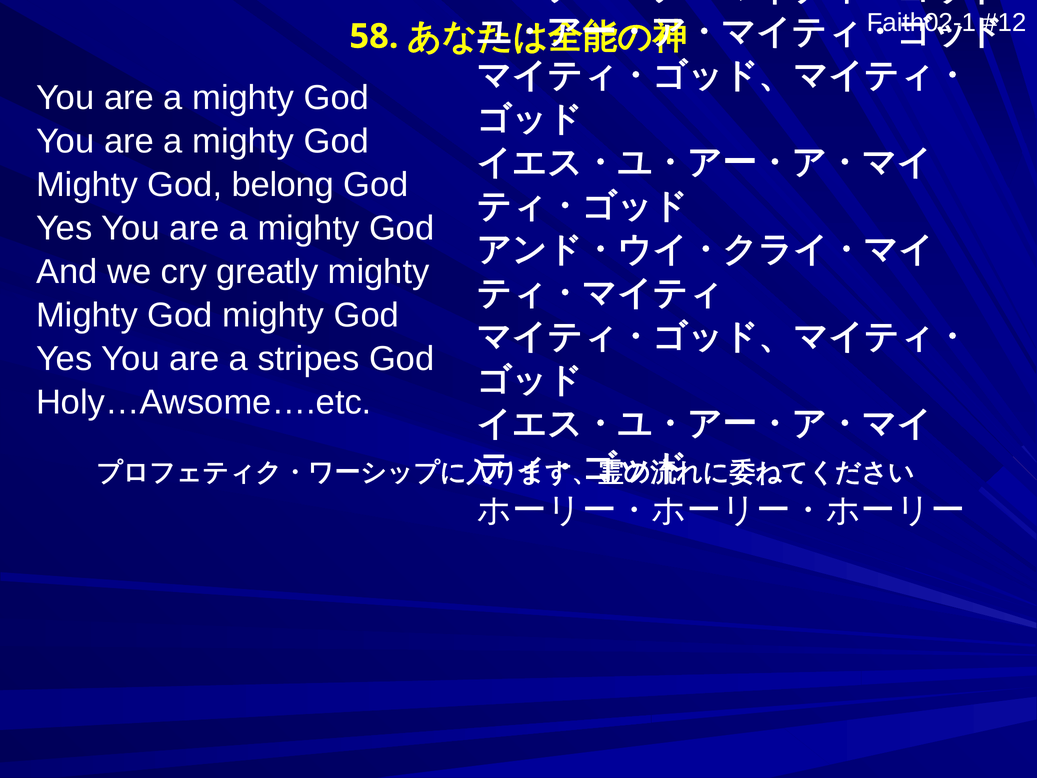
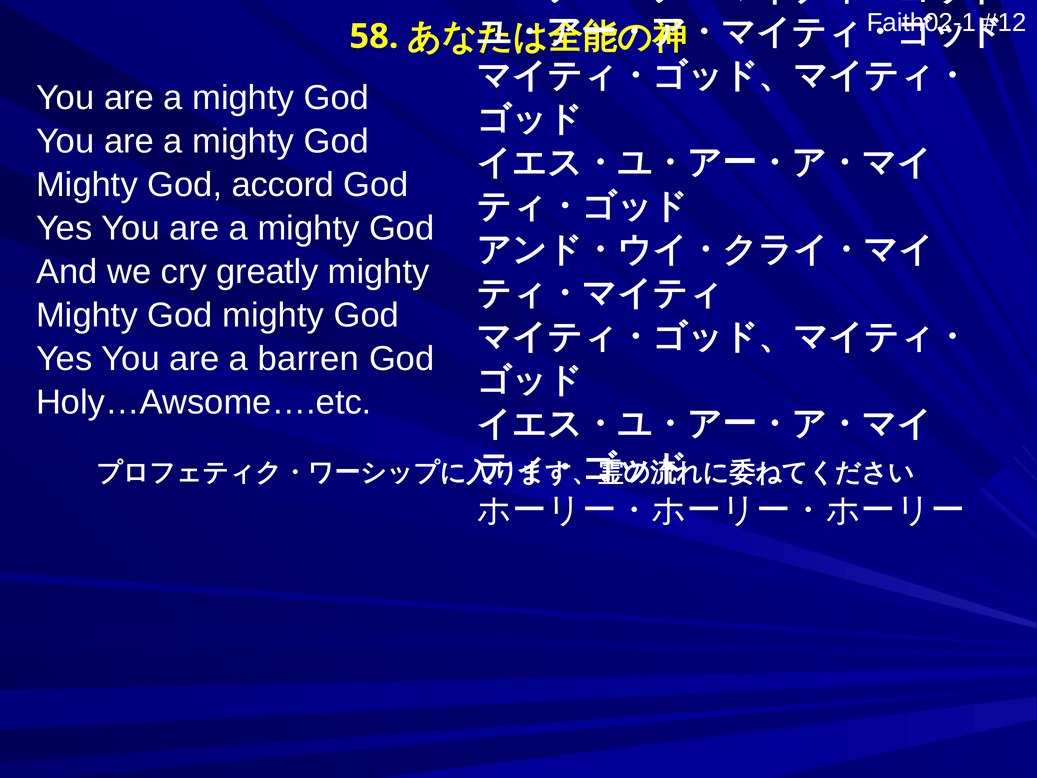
belong: belong -> accord (283, 185)
stripes: stripes -> barren (308, 359)
